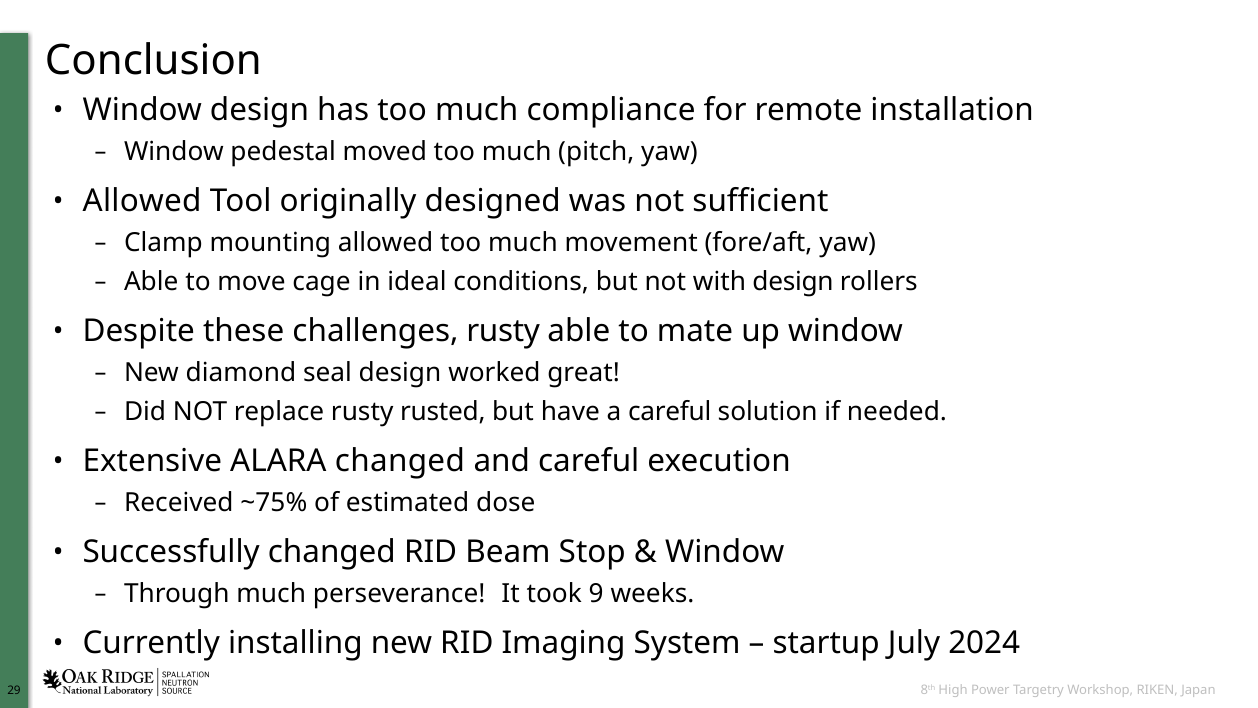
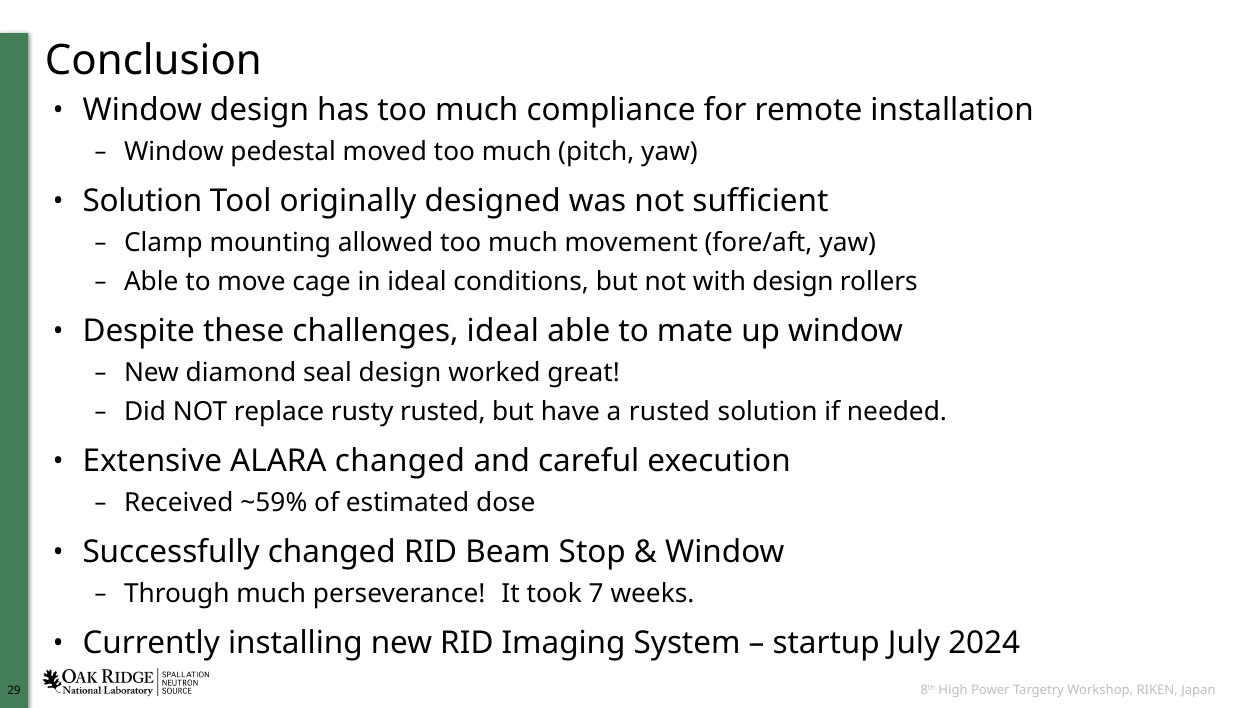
Allowed: Allowed -> Solution (142, 201)
challenges rusty: rusty -> ideal (503, 331)
a careful: careful -> rusted (669, 411)
~75%: ~75% -> ~59% (274, 502)
9: 9 -> 7 (596, 593)
